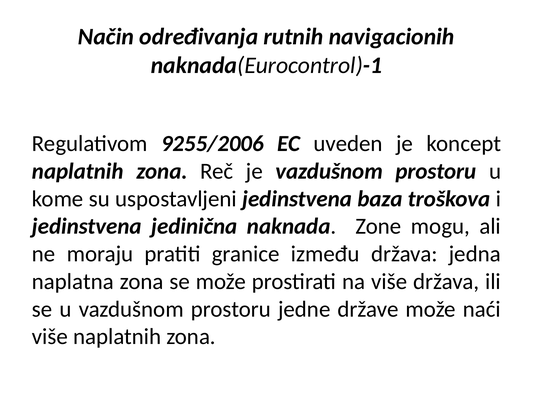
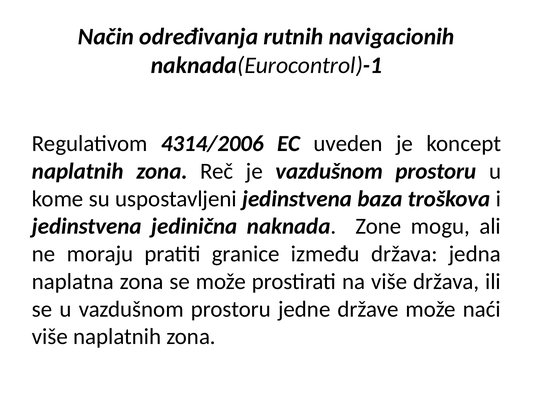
9255/2006: 9255/2006 -> 4314/2006 (212, 144)
